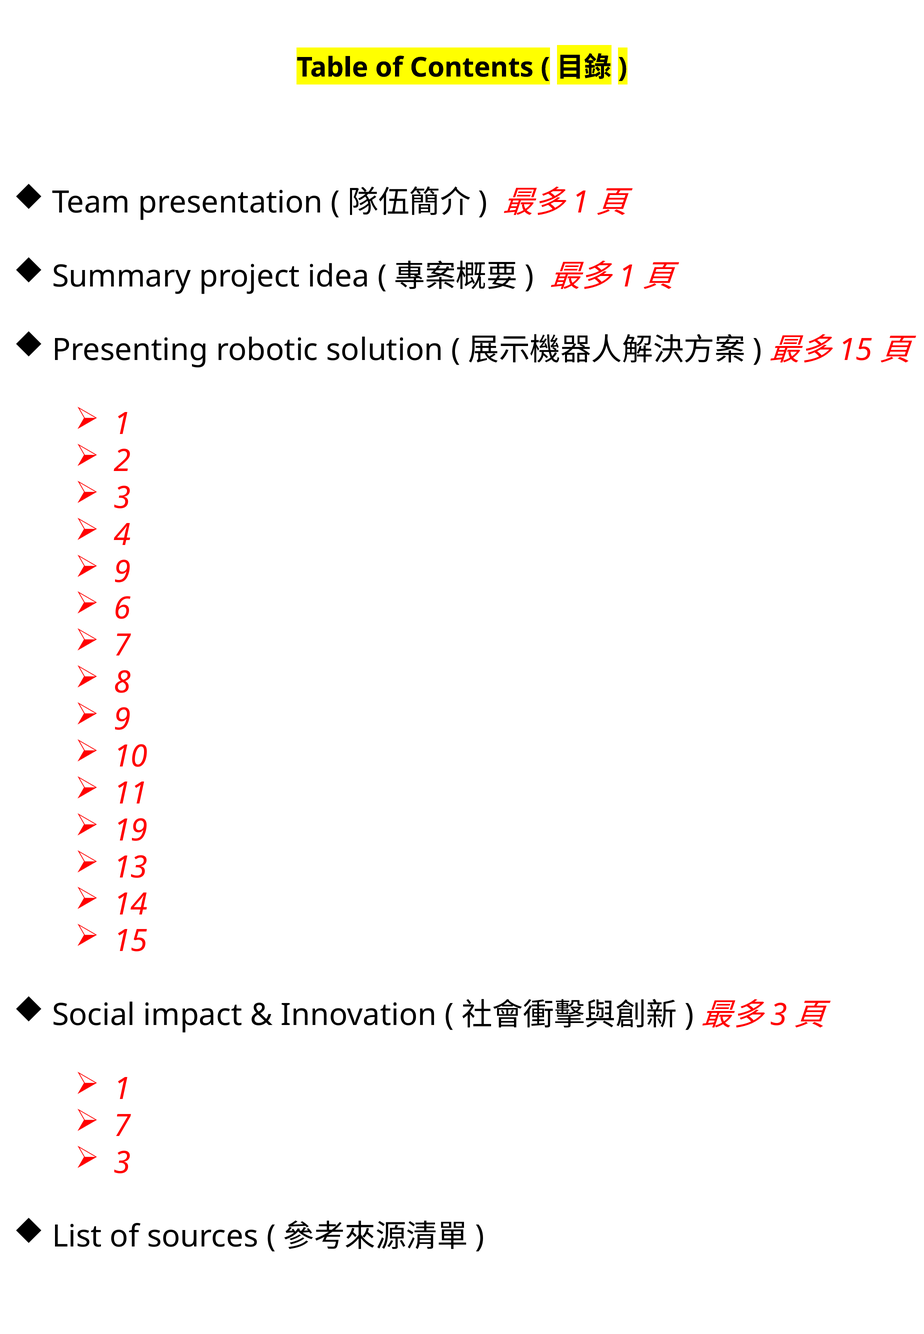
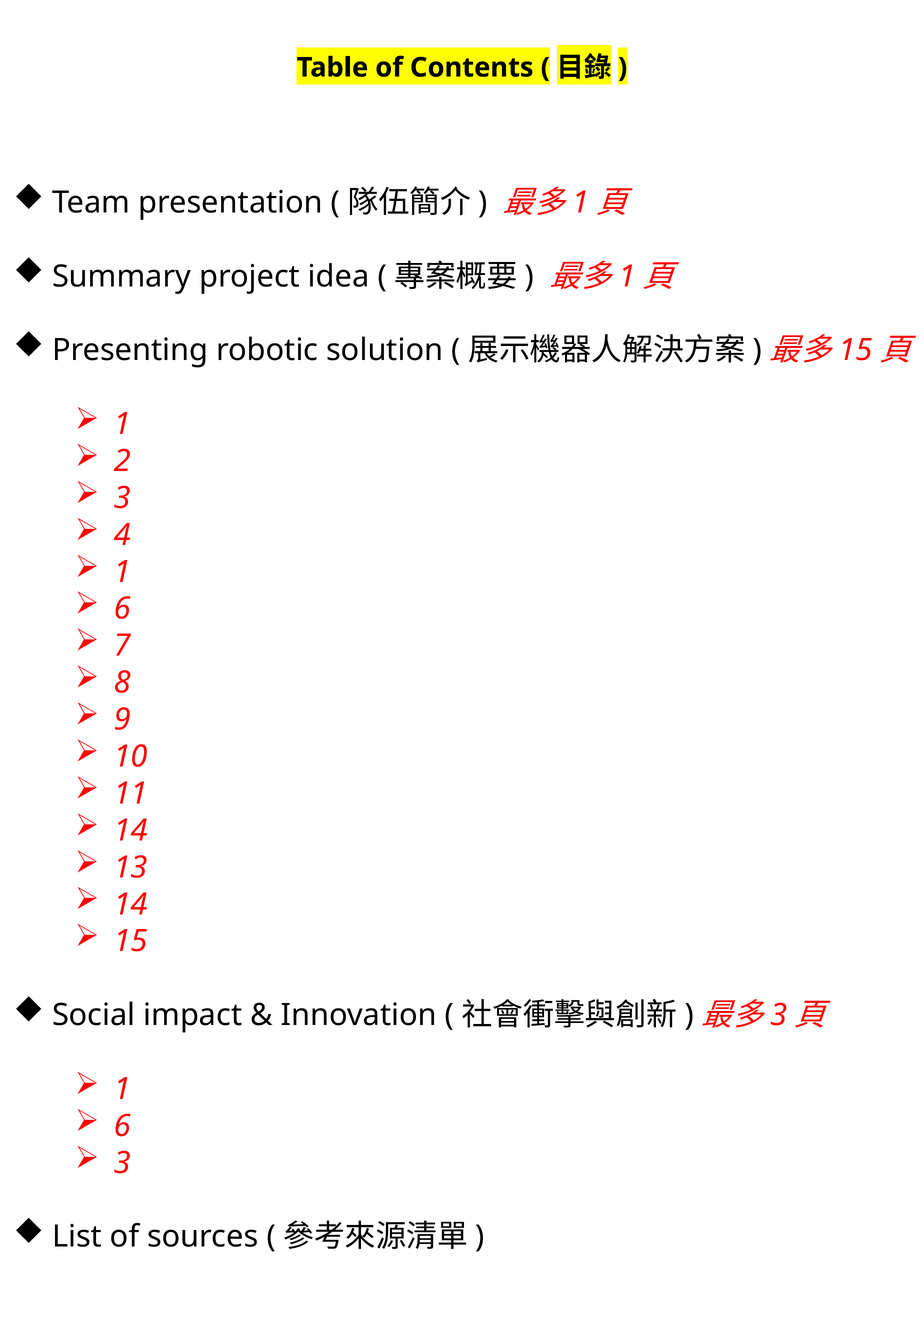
9: 9 -> 1 (122, 572)
19: 19 -> 14 (131, 831)
7: 7 -> 6 (122, 1127)
